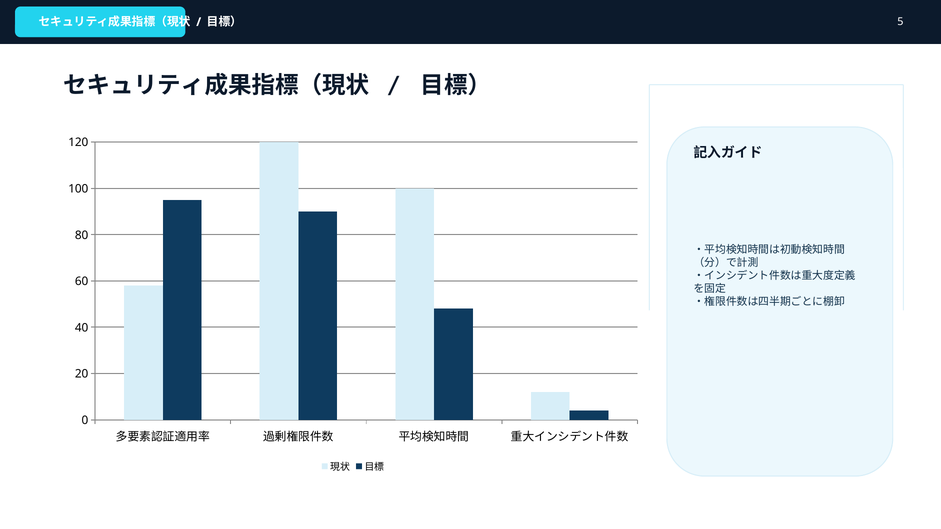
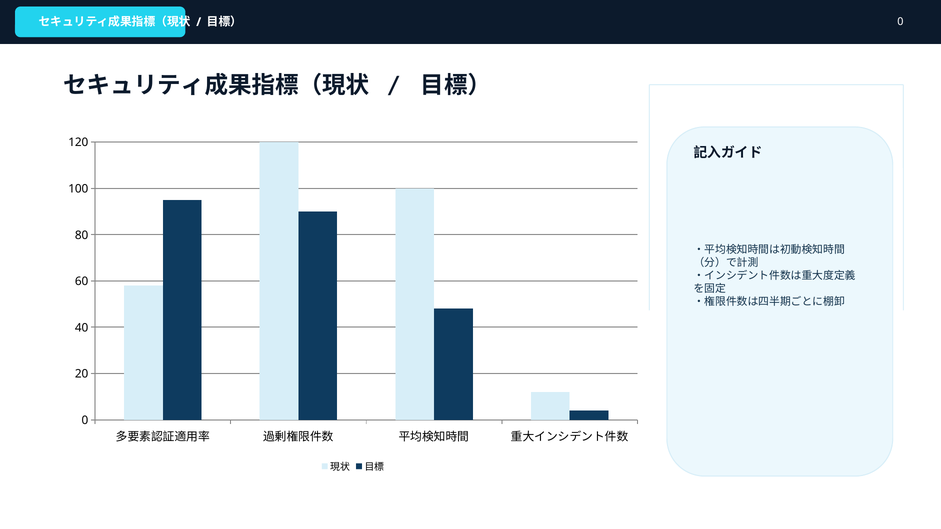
5: 5 -> 0 (900, 22)
